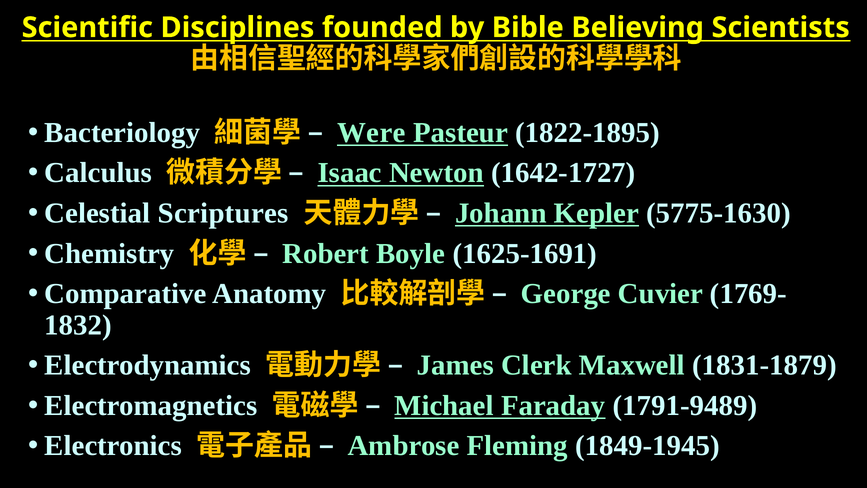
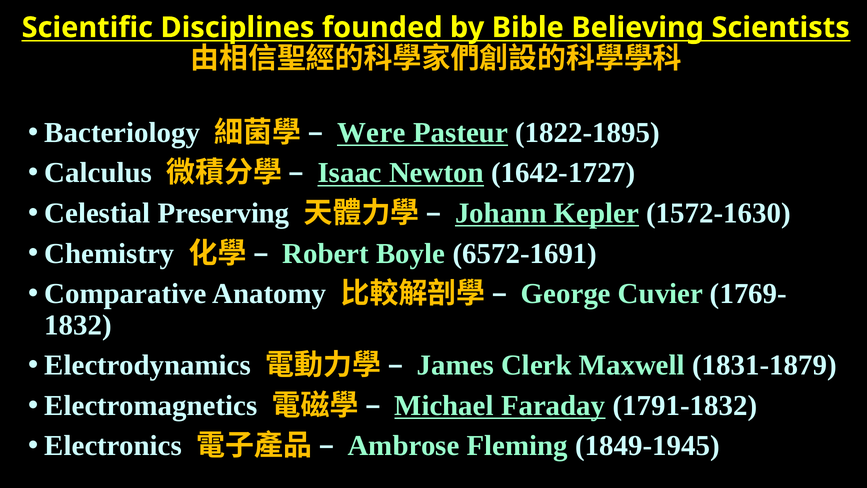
Scriptures: Scriptures -> Preserving (223, 213)
5775-1630: 5775-1630 -> 1572-1630 (718, 213)
1625-1691: 1625-1691 -> 6572-1691 (525, 253)
1791-9489: 1791-9489 -> 1791-1832 (685, 405)
